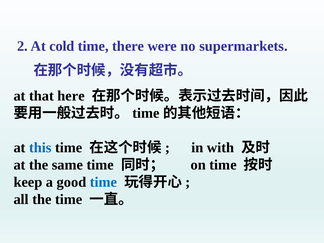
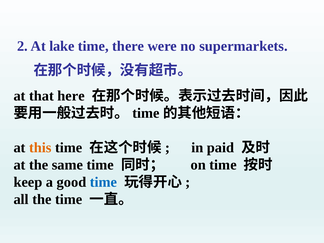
cold: cold -> lake (62, 46)
this colour: blue -> orange (40, 148)
with: with -> paid (221, 148)
